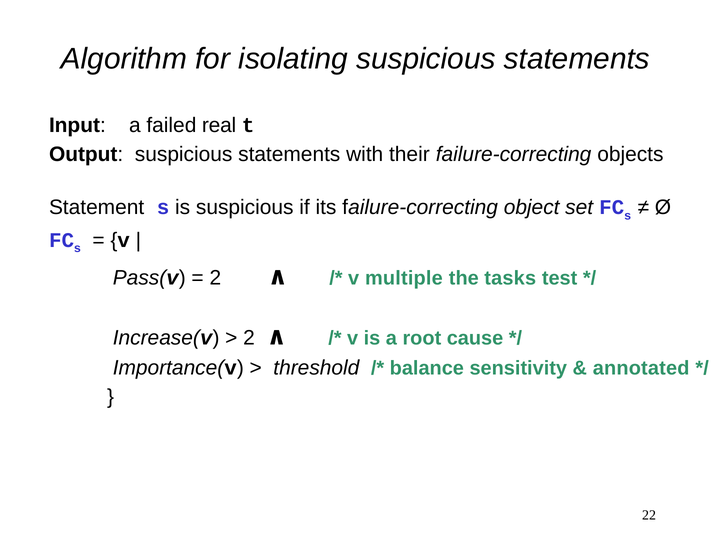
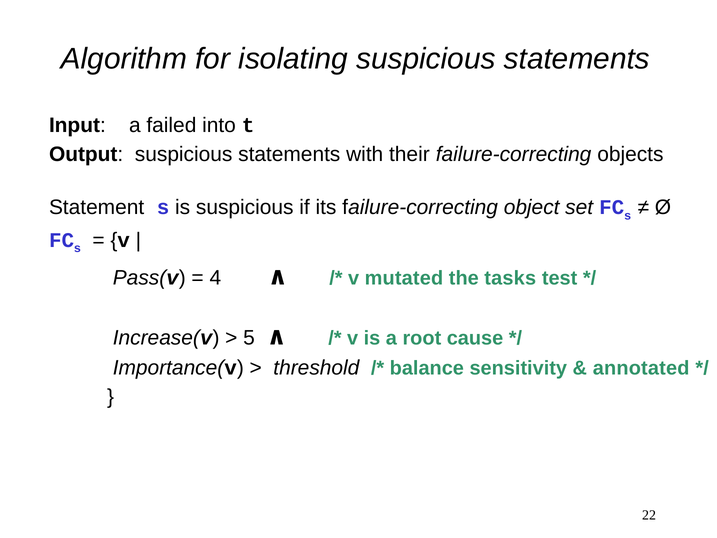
real: real -> into (219, 125)
2: 2 -> 4 (215, 278)
multiple: multiple -> mutated (404, 278)
2: 2 -> 5 (249, 338)
